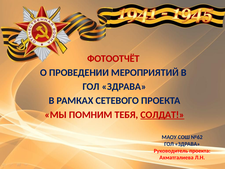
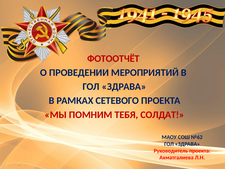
СОЛДАТ underline: present -> none (162, 115)
